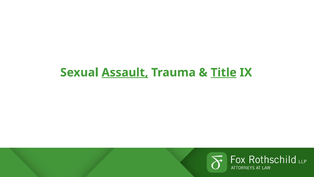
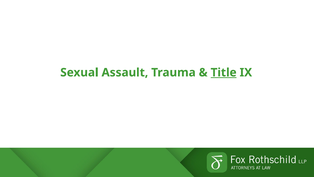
Assault underline: present -> none (125, 72)
